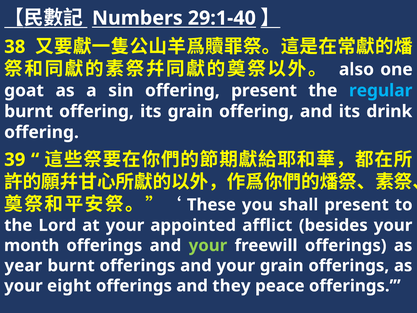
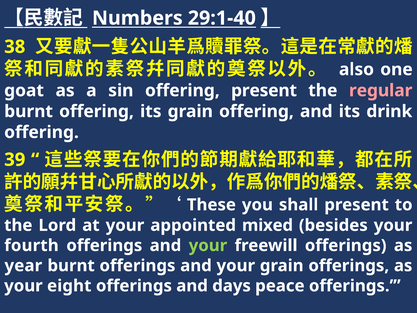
regular colour: light blue -> pink (381, 90)
afflict: afflict -> mixed (268, 225)
month: month -> fourth (31, 245)
they: they -> days (232, 286)
